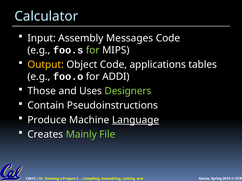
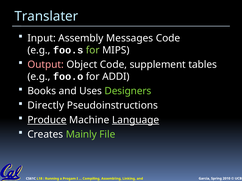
Calculator: Calculator -> Translater (46, 16)
Output colour: yellow -> pink (46, 65)
applications: applications -> supplement (158, 65)
Those: Those -> Books (42, 91)
Contain: Contain -> Directly (46, 106)
Produce underline: none -> present (47, 120)
